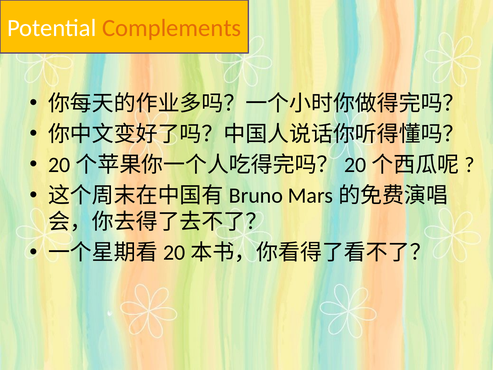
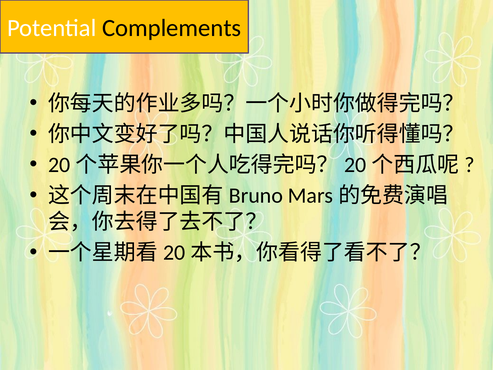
Complements colour: orange -> black (172, 28)
